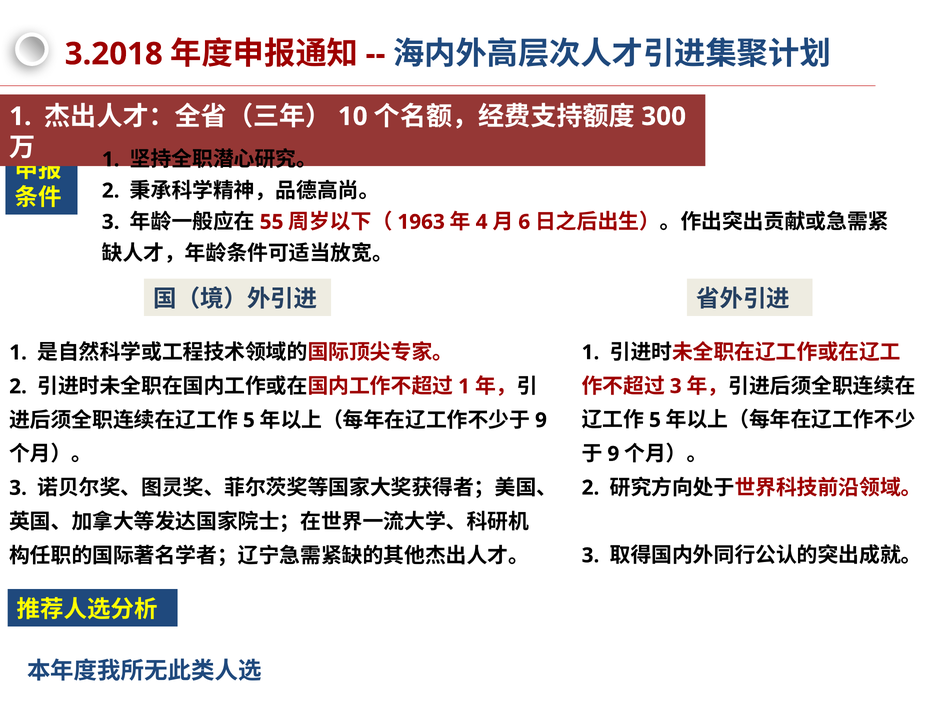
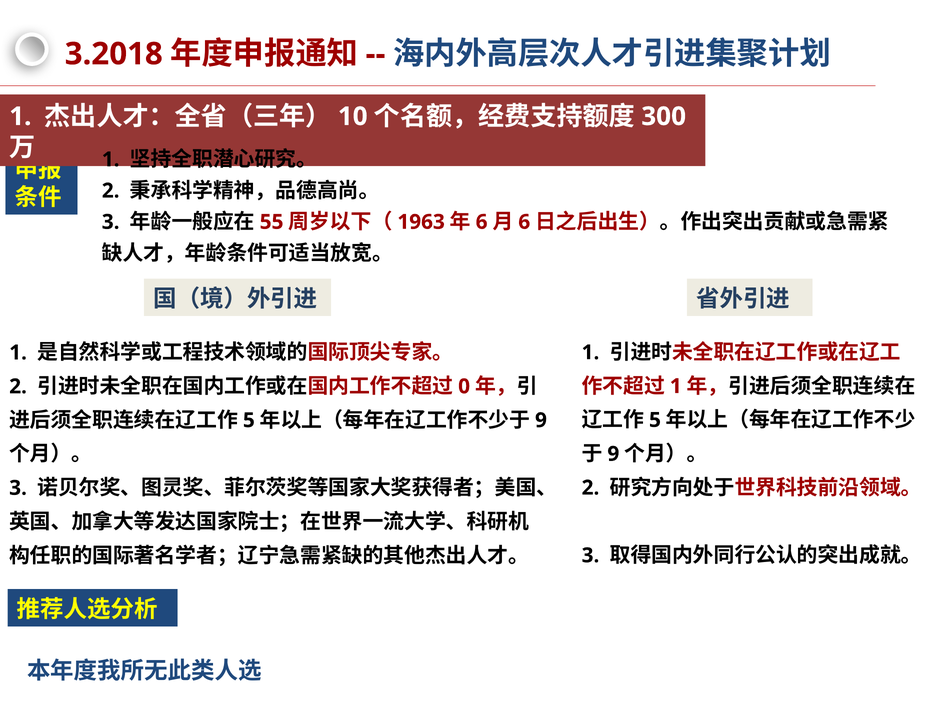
4: 4 -> 6 (482, 222)
3: 3 -> 1 (676, 386)
1: 1 -> 0 (464, 387)
